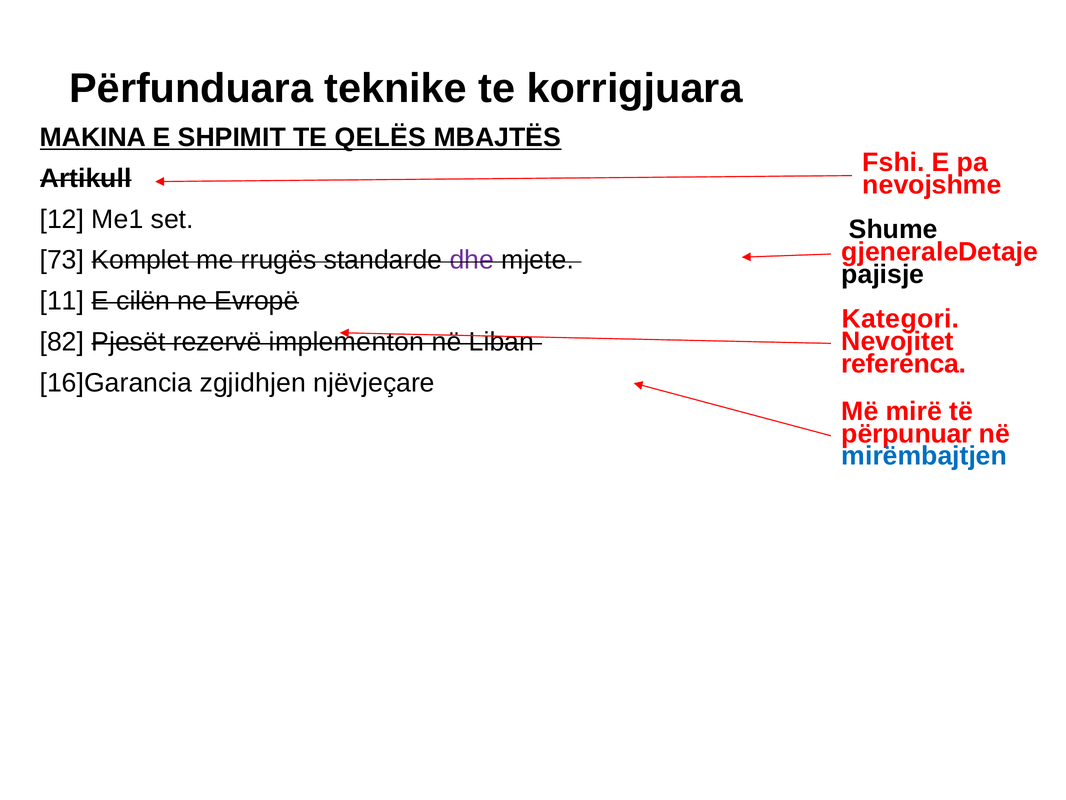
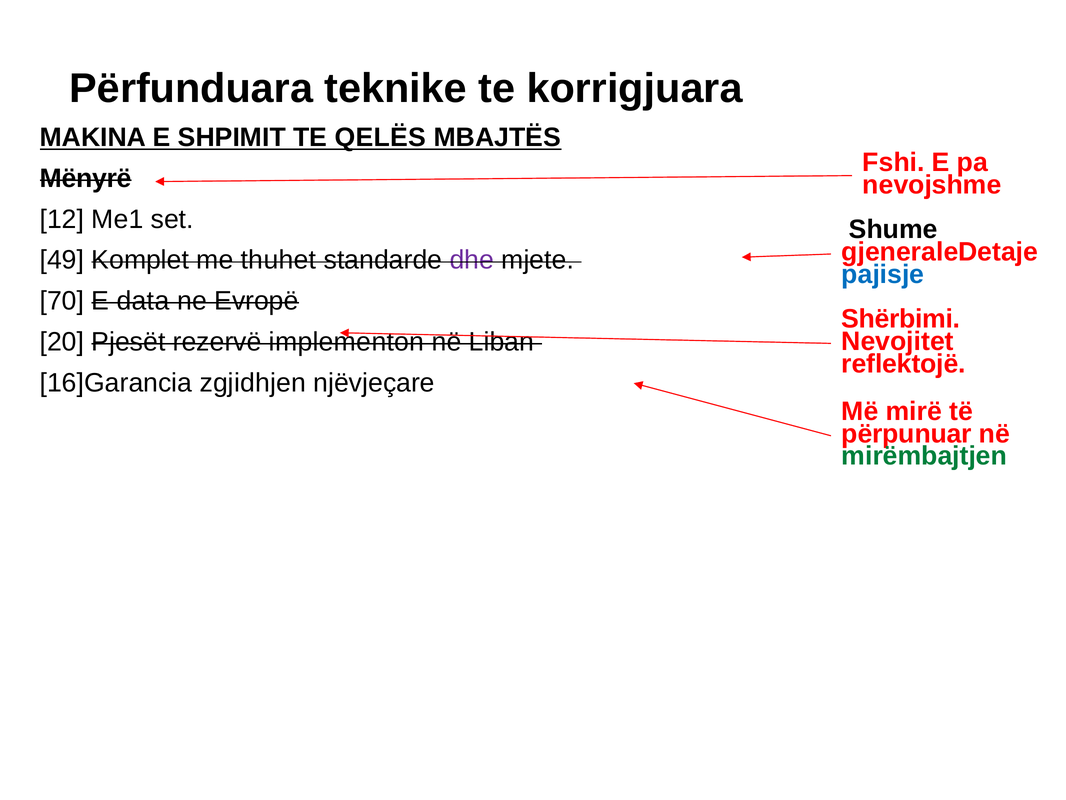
Artikull: Artikull -> Mënyrë (86, 178)
73: 73 -> 49 (62, 260)
rrugës: rrugës -> thuhet (278, 260)
pajisje colour: black -> blue (883, 274)
11: 11 -> 70 (62, 301)
cilën: cilën -> data (143, 301)
Kategori: Kategori -> Shërbimi (901, 319)
82: 82 -> 20 (62, 342)
referenca: referenca -> reflektojë (904, 364)
mirëmbajtjen colour: blue -> green (924, 456)
